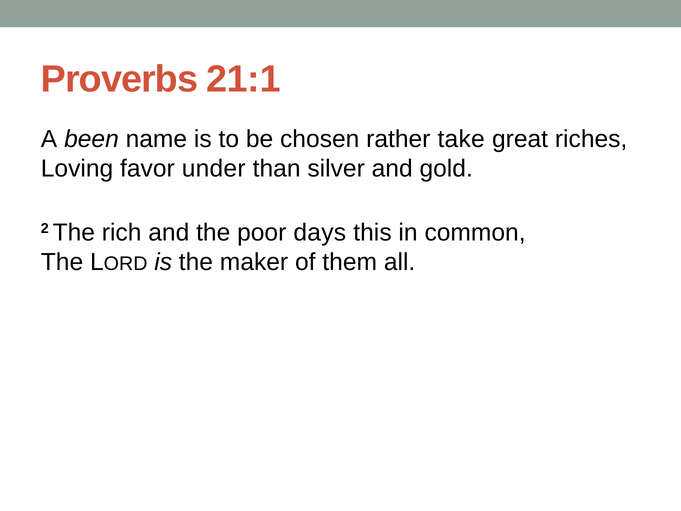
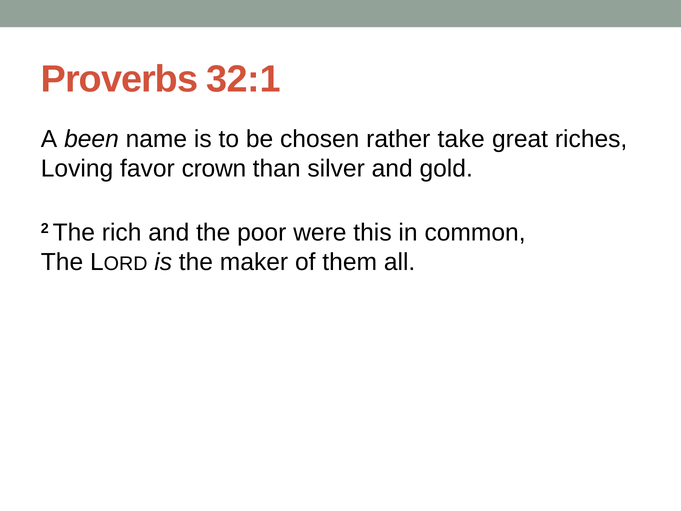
21:1: 21:1 -> 32:1 (243, 79)
under: under -> crown (214, 169)
days: days -> were (320, 232)
